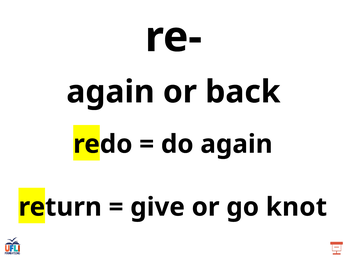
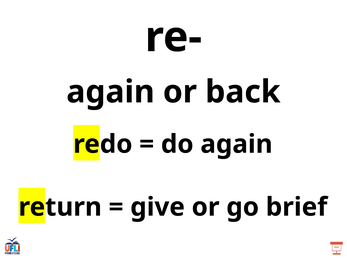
knot: knot -> brief (297, 207)
